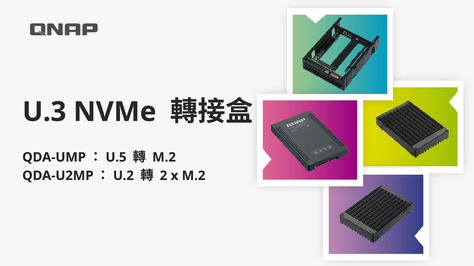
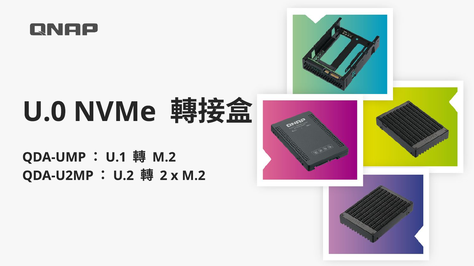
U.3: U.3 -> U.0 (44, 112)
U.5: U.5 -> U.1 (116, 158)
